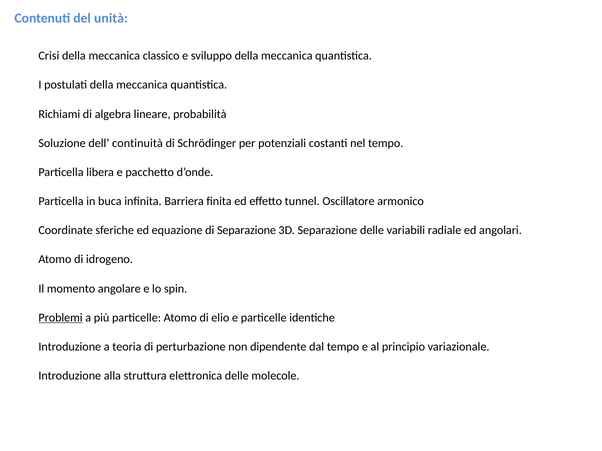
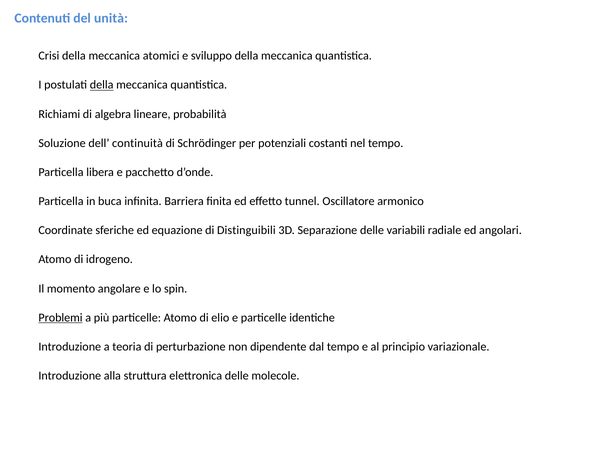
classico: classico -> atomici (161, 56)
della underline: none -> present (102, 85)
di Separazione: Separazione -> Distinguibili (246, 231)
